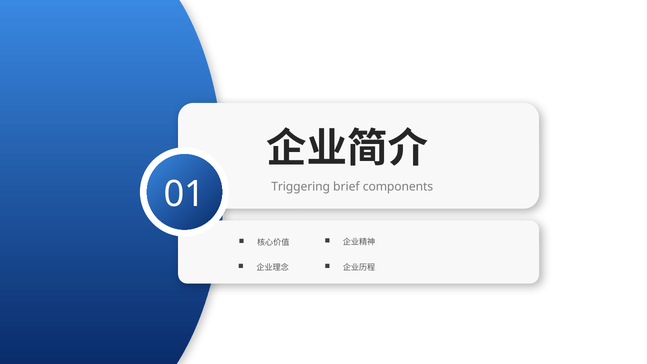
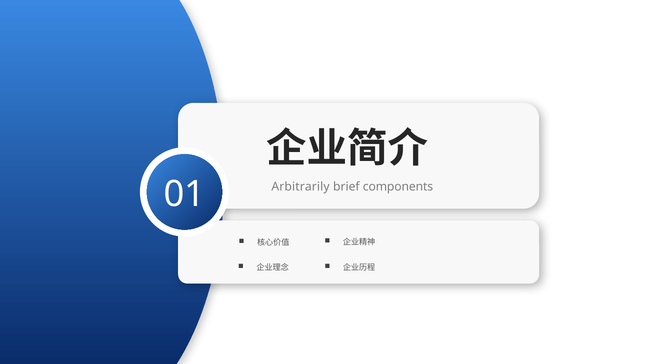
Triggering: Triggering -> Arbitrarily (301, 187)
